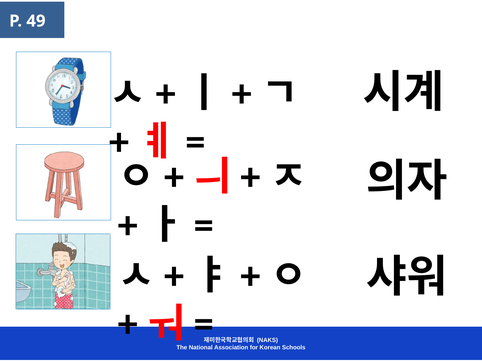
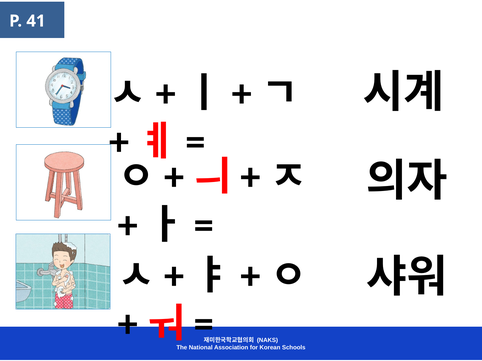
49: 49 -> 41 (36, 21)
